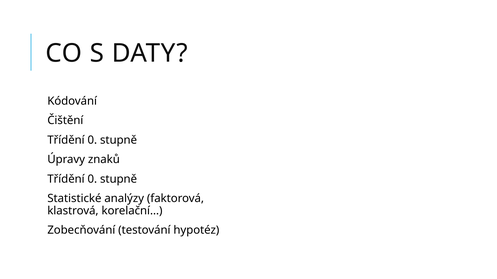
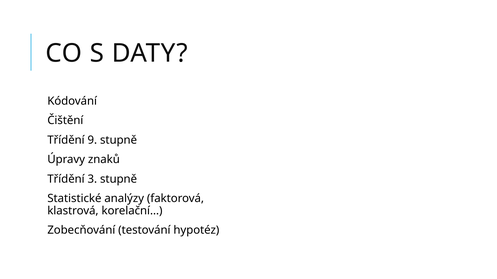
0: 0 -> 9 (92, 140)
0: 0 -> 3 (92, 179)
